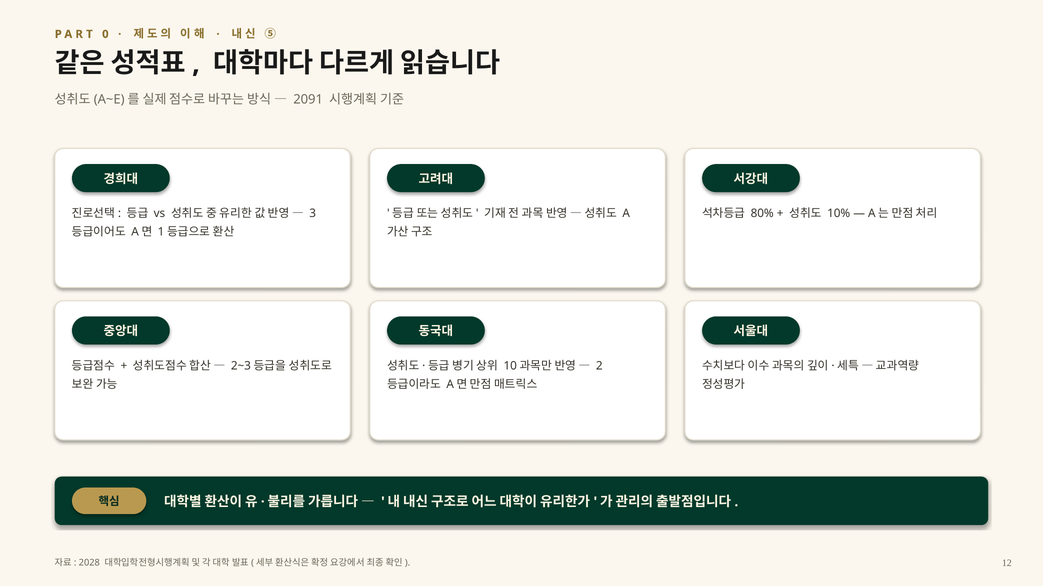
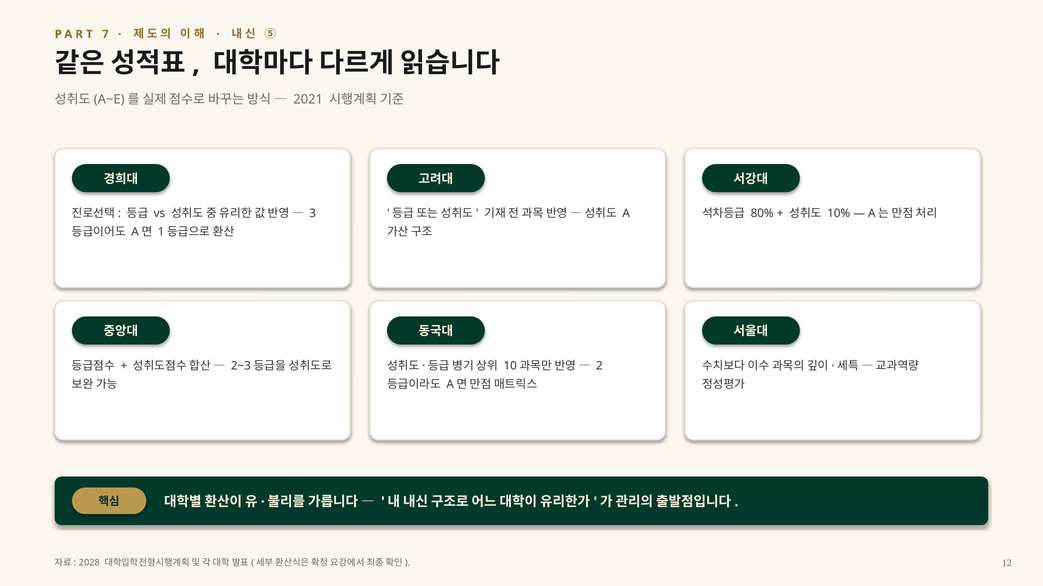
0: 0 -> 7 (105, 34)
2091: 2091 -> 2021 (308, 99)
